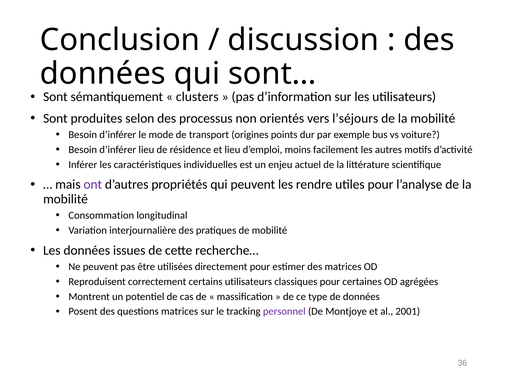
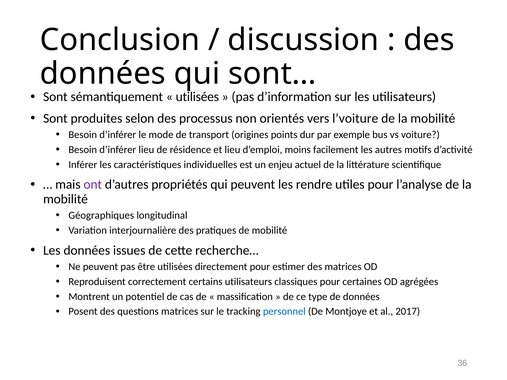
clusters: clusters -> utilisées (197, 97)
l’séjours: l’séjours -> l’voiture (355, 118)
Consommation: Consommation -> Géographiques (101, 216)
personnel colour: purple -> blue (284, 312)
2001: 2001 -> 2017 (408, 312)
